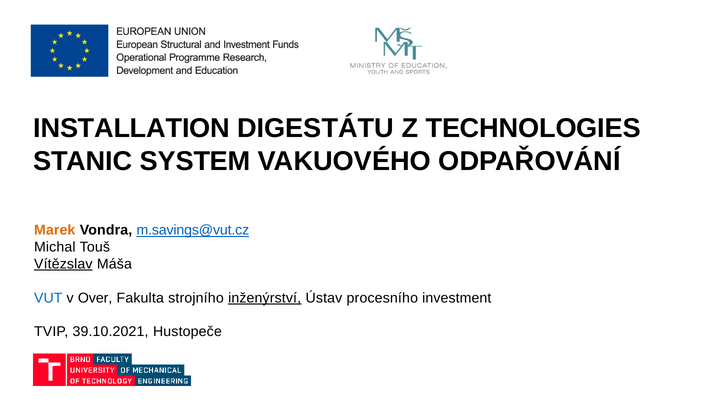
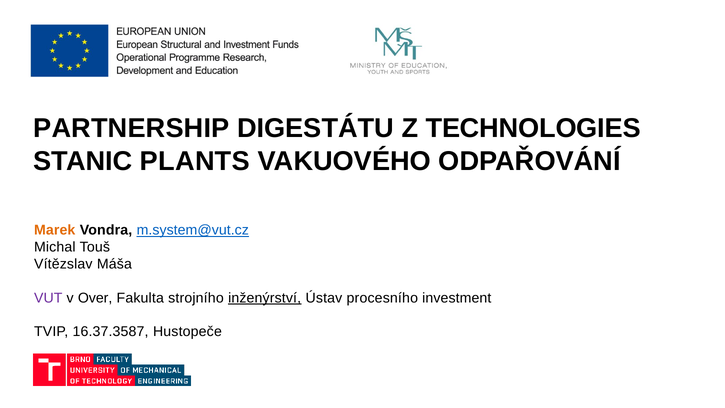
INSTALLATION: INSTALLATION -> PARTNERSHIP (131, 128)
SYSTEM: SYSTEM -> PLANTS (195, 161)
m.savings@vut.cz: m.savings@vut.cz -> m.system@vut.cz (193, 230)
Vítězslav underline: present -> none (63, 264)
VUT colour: blue -> purple (48, 298)
39.10.2021: 39.10.2021 -> 16.37.3587 (111, 332)
